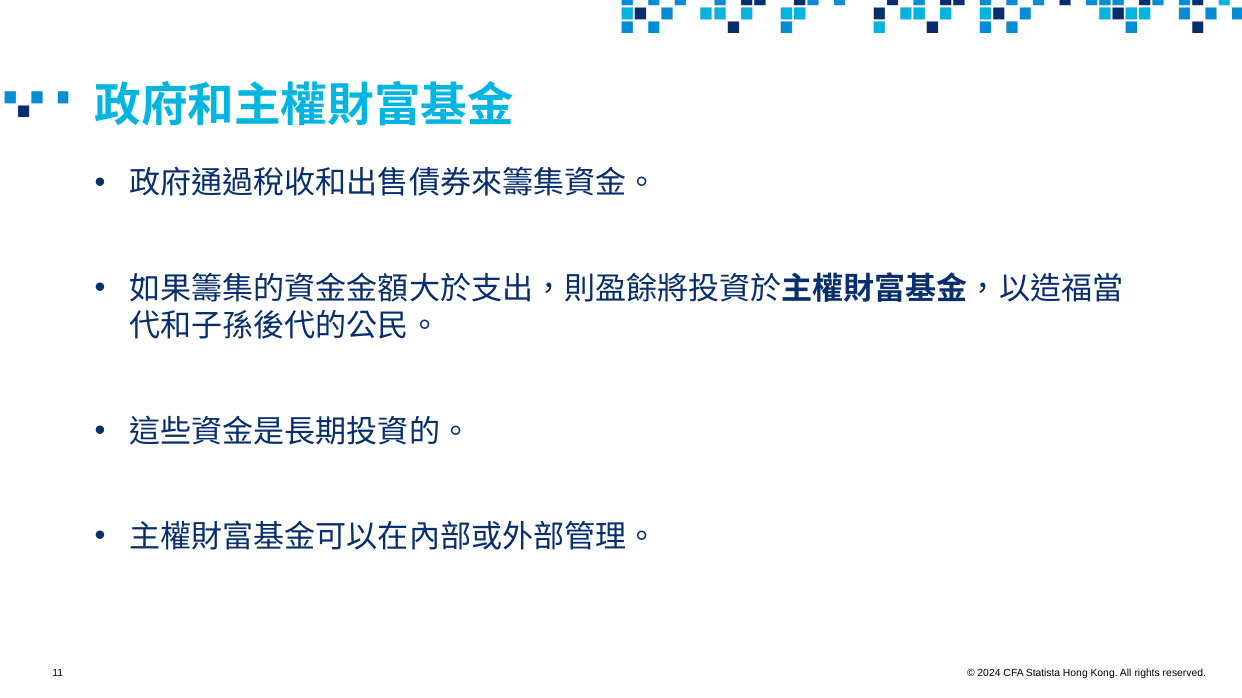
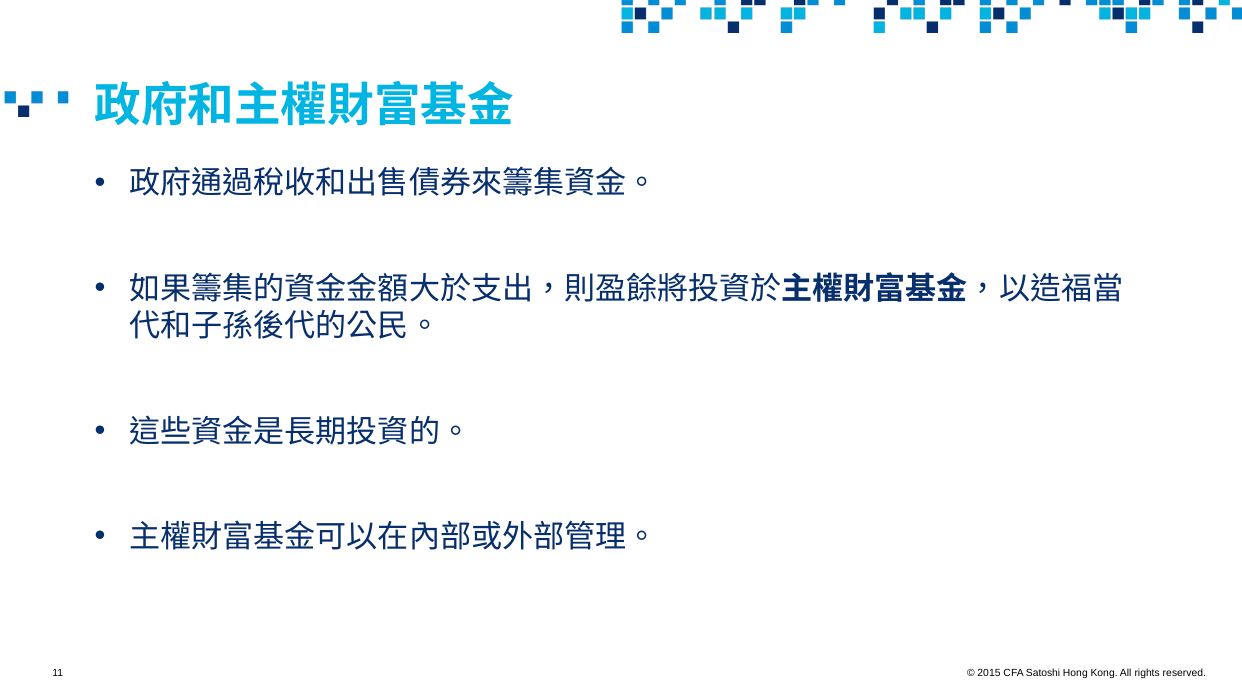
2024: 2024 -> 2015 (989, 674)
Statista: Statista -> Satoshi (1043, 674)
